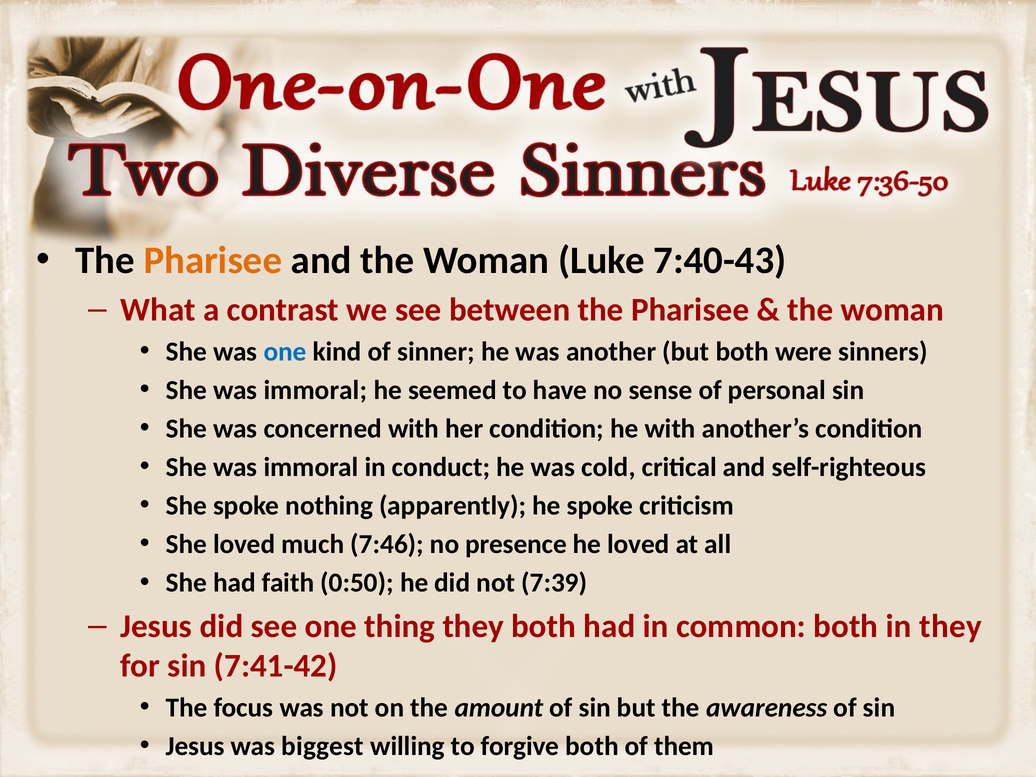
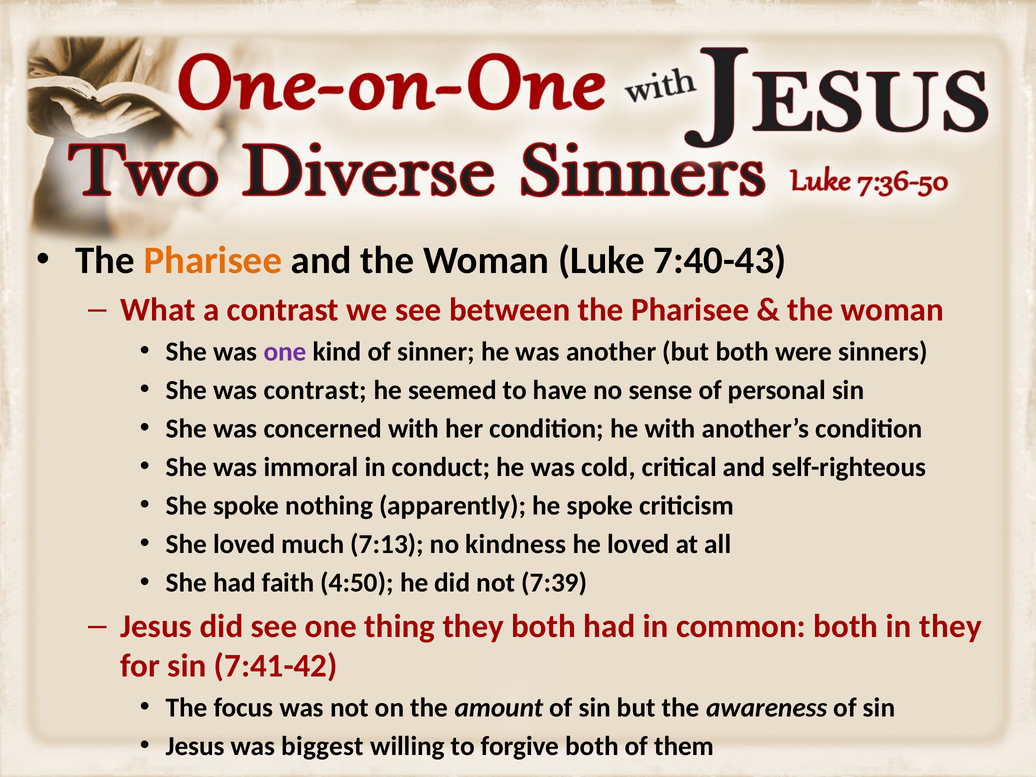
one colour: blue -> purple (285, 352)
immoral: immoral -> contrast (315, 390)
7:46: 7:46 -> 7:13 (387, 544)
presence: presence -> kindness (516, 544)
0:50: 0:50 -> 4:50 (357, 583)
